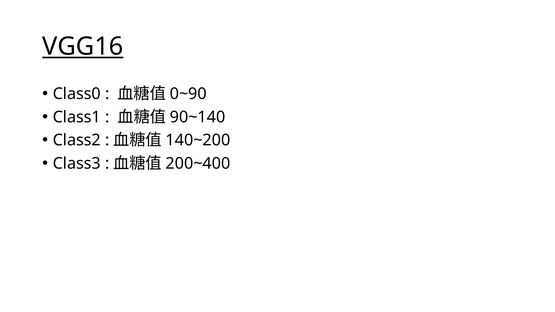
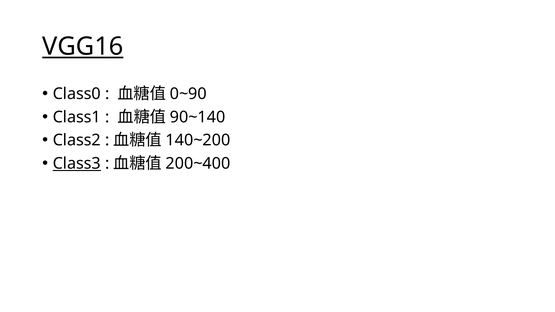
Class3 underline: none -> present (77, 164)
